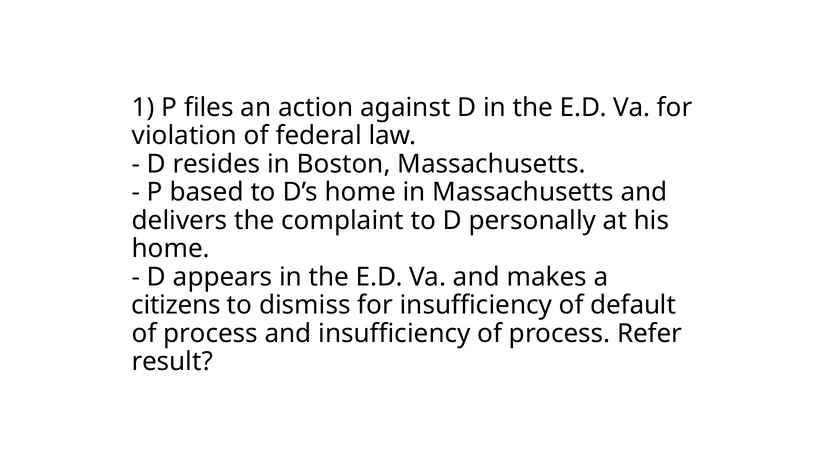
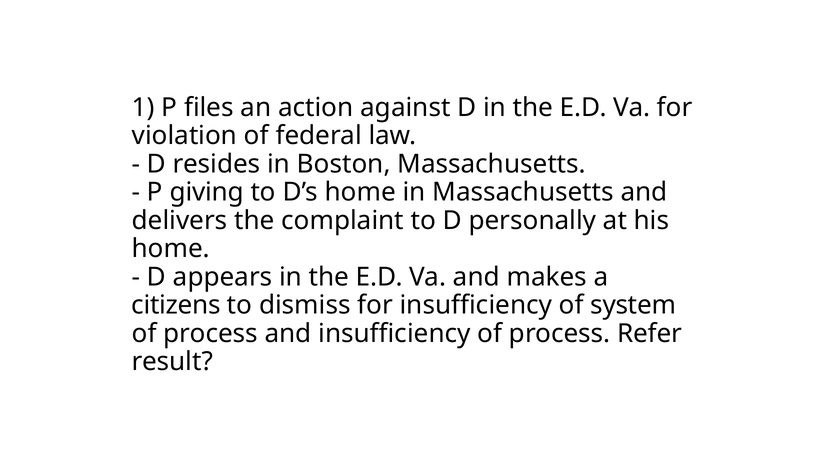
based: based -> giving (207, 192)
default: default -> system (633, 305)
